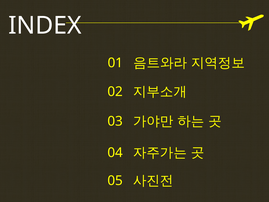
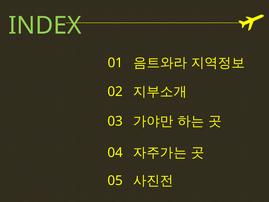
INDEX colour: white -> light green (45, 25)
